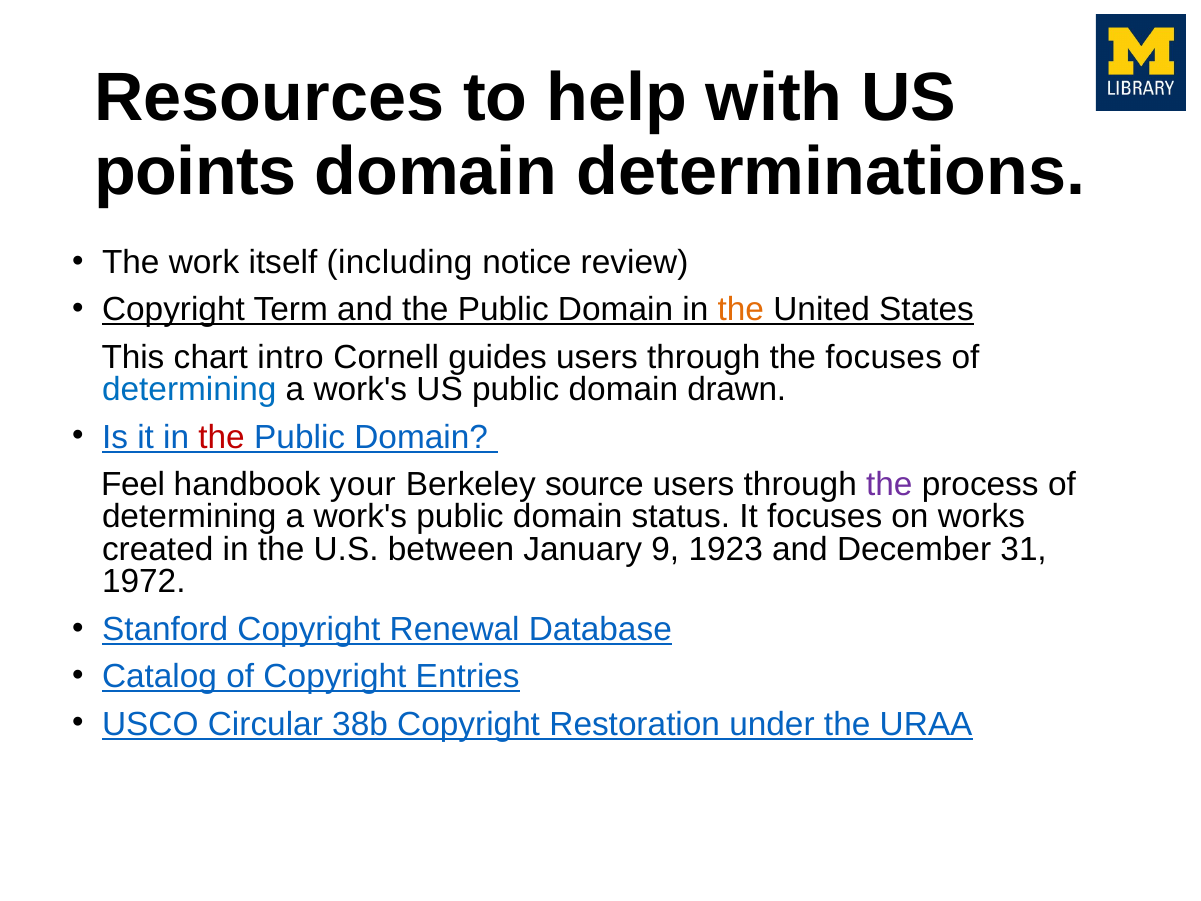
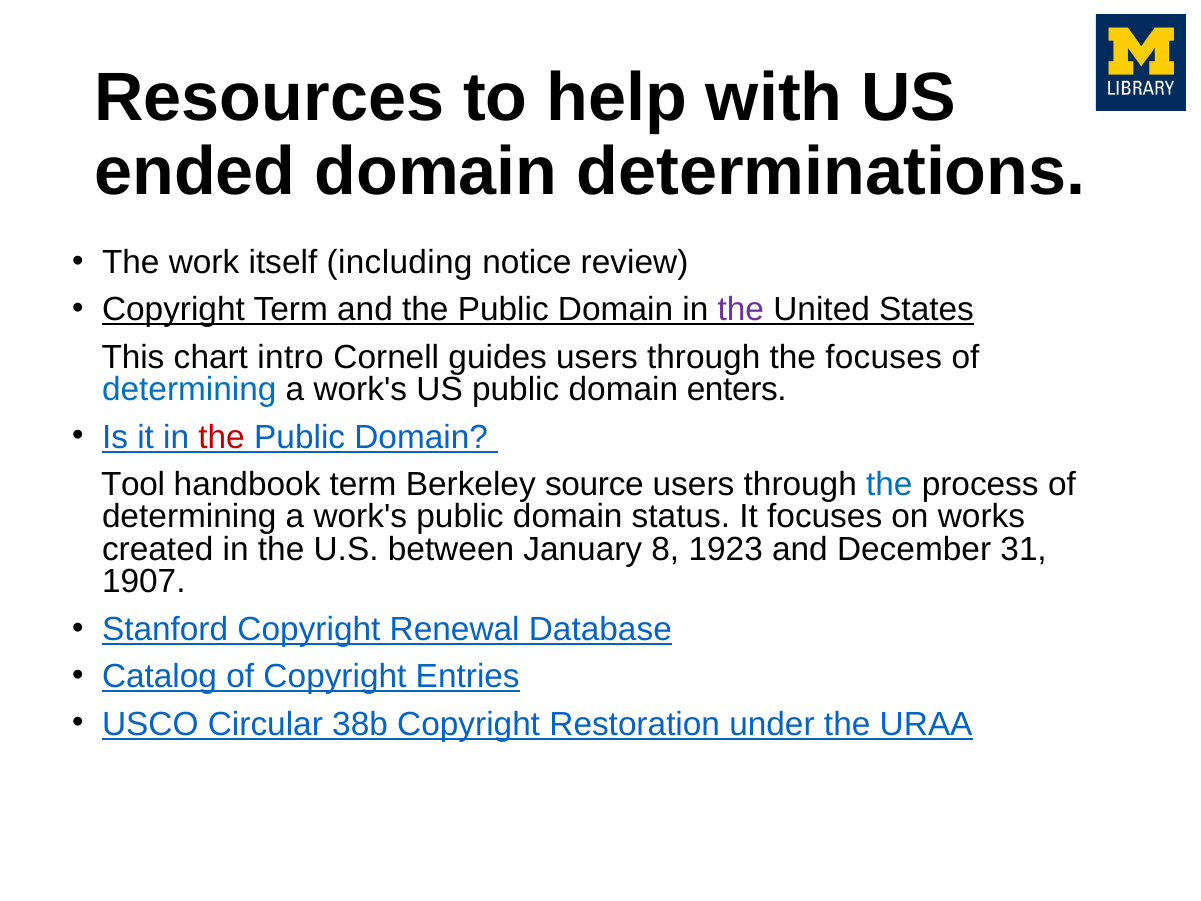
points: points -> ended (195, 171)
the colour: orange -> purple (741, 310)
drawn: drawn -> enters (737, 389)
Feel: Feel -> Tool (133, 484)
handbook your: your -> term (363, 484)
the colour: purple -> blue (889, 484)
9: 9 -> 8 (665, 549)
1972: 1972 -> 1907 (144, 582)
